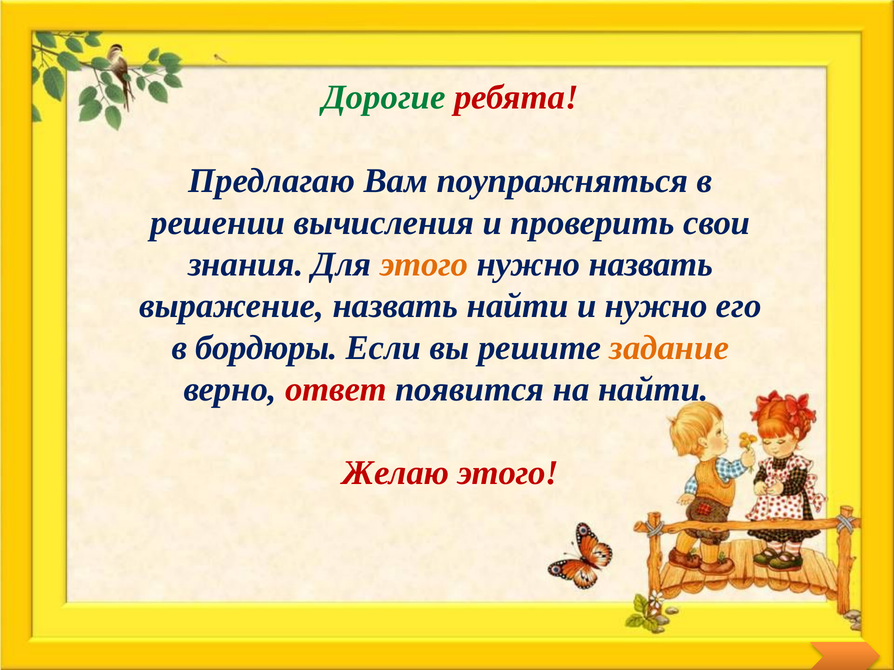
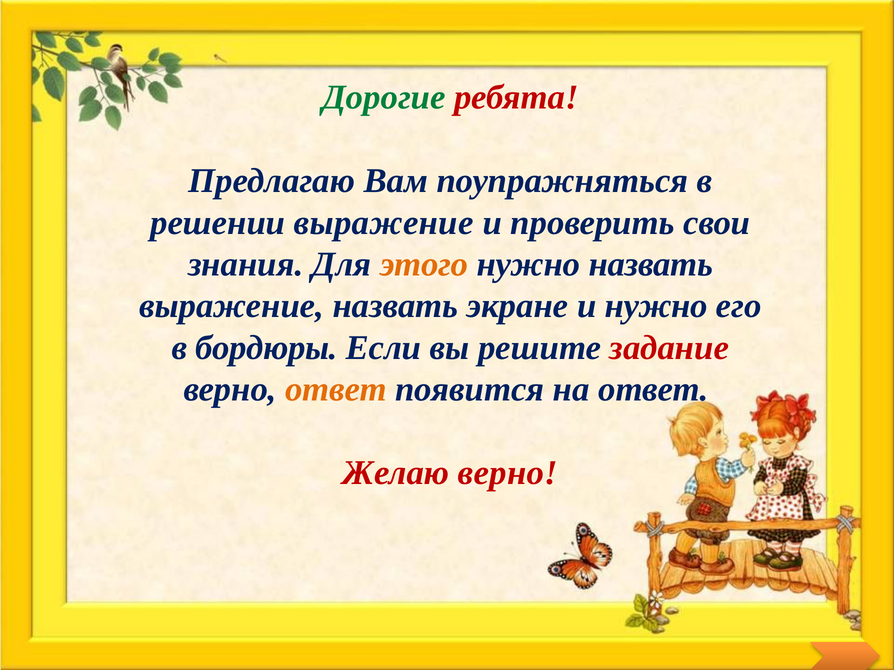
решении вычисления: вычисления -> выражение (384, 223)
назвать найти: найти -> экране (518, 306)
задание colour: orange -> red (669, 348)
ответ colour: red -> orange (336, 390)
на найти: найти -> ответ (653, 390)
Желаю этого: этого -> верно (508, 473)
